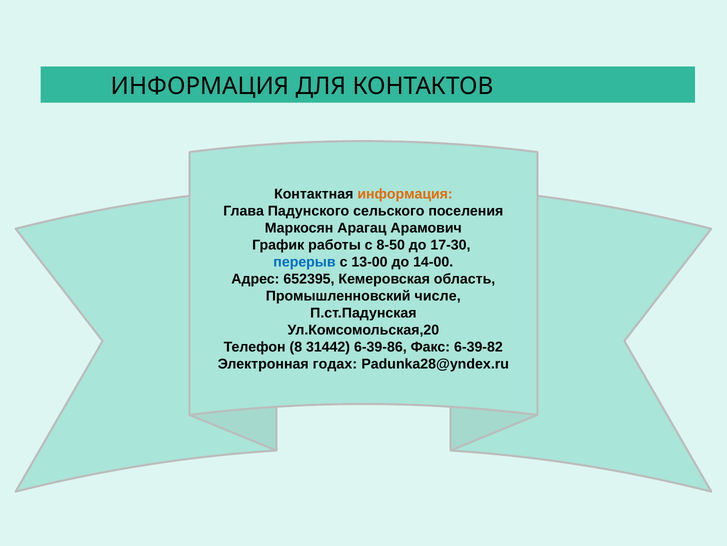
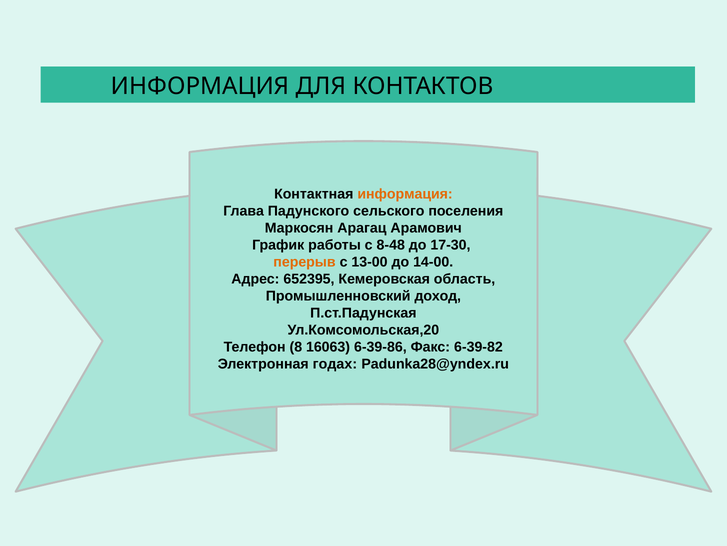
8-50: 8-50 -> 8-48 (391, 245)
перерыв colour: blue -> orange (304, 262)
числе: числе -> доход (438, 296)
31442: 31442 -> 16063 (328, 346)
